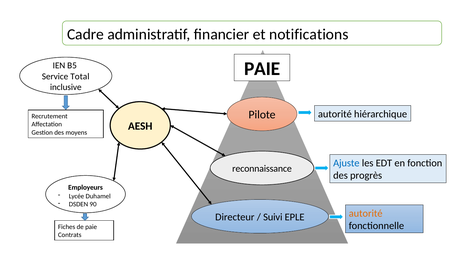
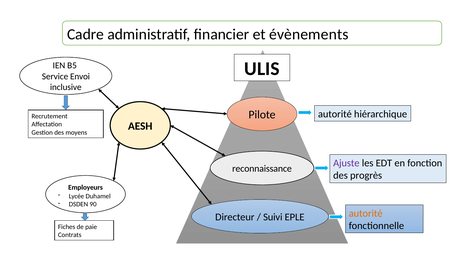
notifications: notifications -> évènements (309, 34)
PAIE: PAIE -> ULIS (262, 69)
Total: Total -> Envoi (80, 76)
Ajuste colour: blue -> purple (346, 163)
